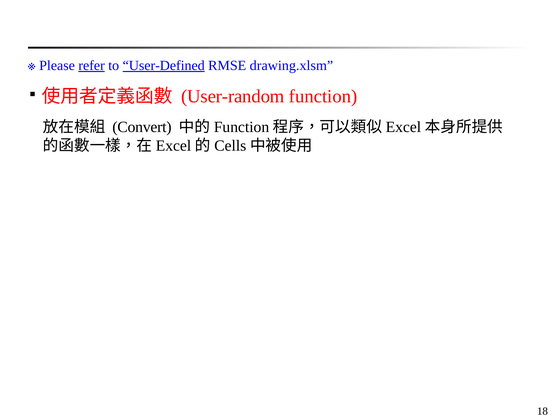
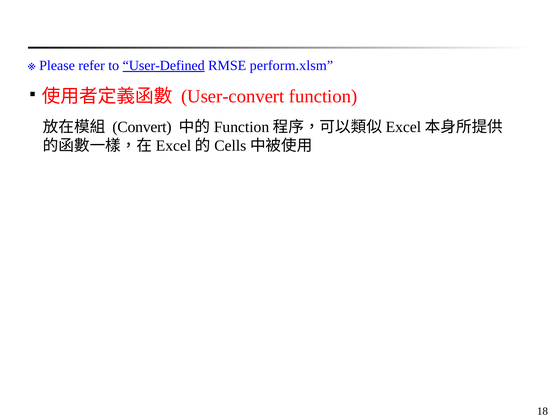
refer underline: present -> none (92, 66)
drawing.xlsm: drawing.xlsm -> perform.xlsm (291, 66)
User-random: User-random -> User-convert (233, 96)
